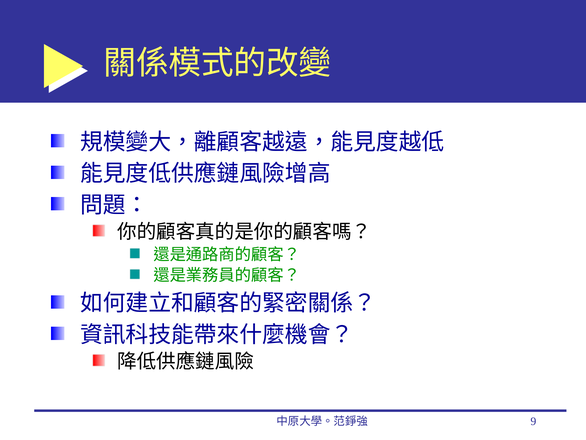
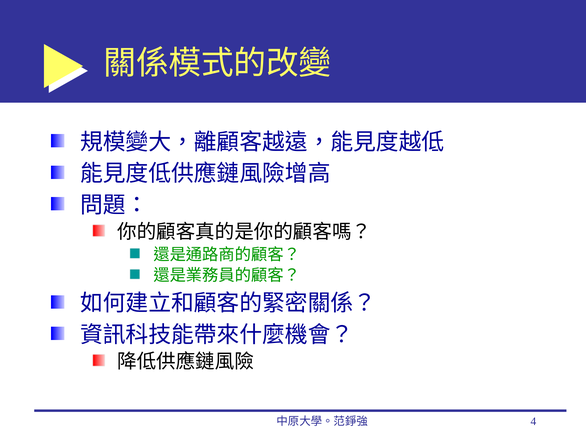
9: 9 -> 4 (533, 421)
